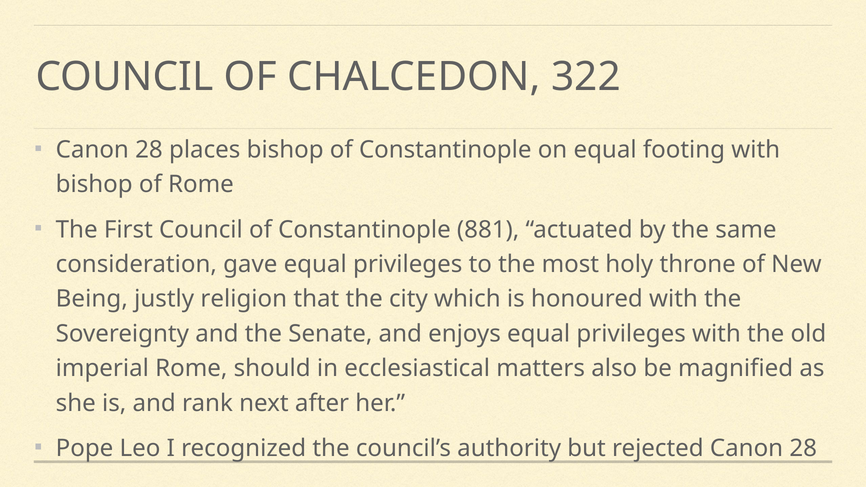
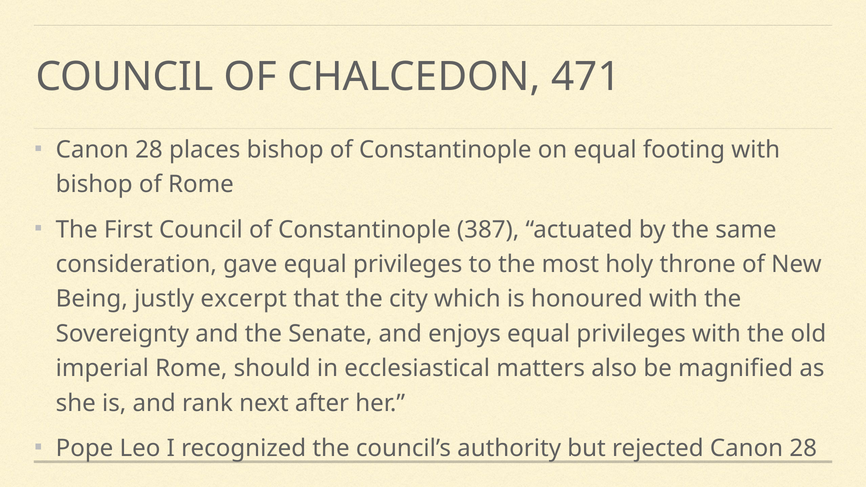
322: 322 -> 471 (586, 77)
881: 881 -> 387 (488, 230)
religion: religion -> excerpt (244, 299)
